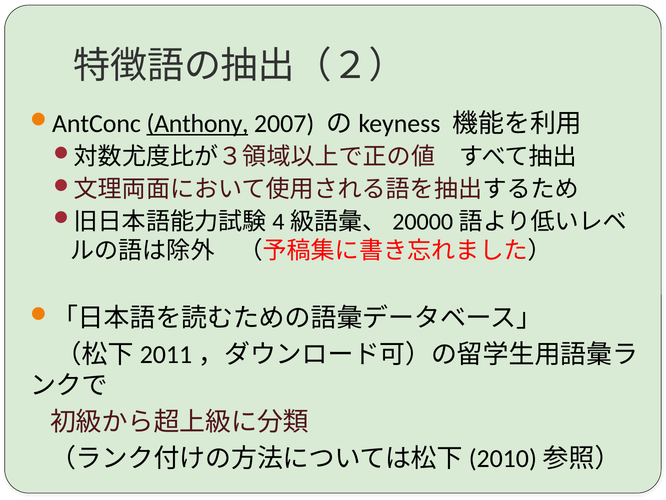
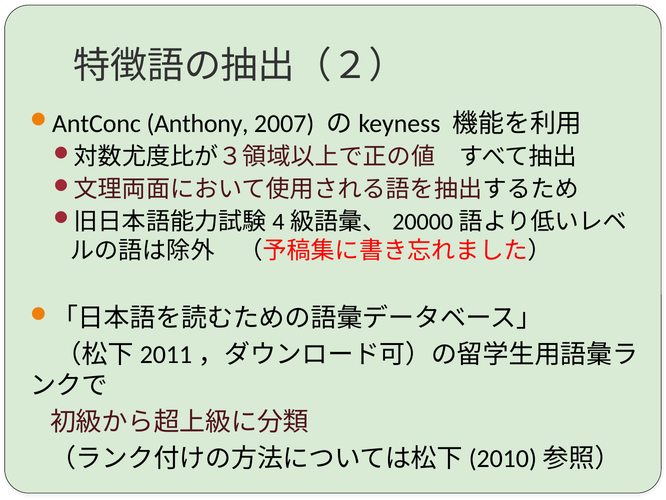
Anthony underline: present -> none (198, 123)
